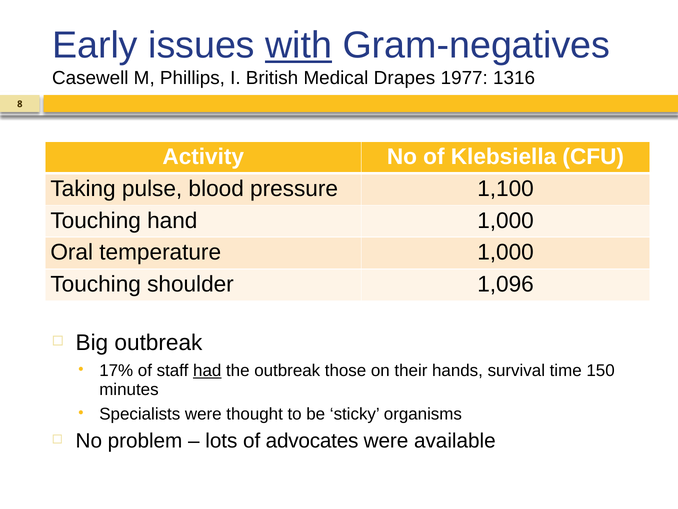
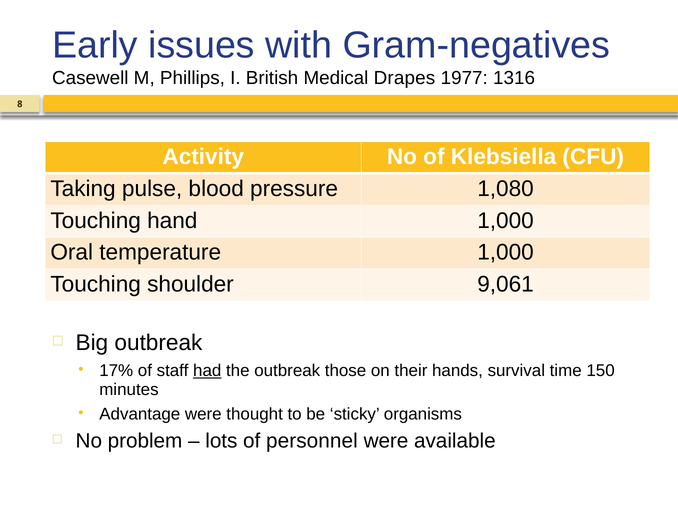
with underline: present -> none (299, 45)
1,100: 1,100 -> 1,080 (506, 188)
1,096: 1,096 -> 9,061 (506, 284)
Specialists: Specialists -> Advantage (140, 414)
advocates: advocates -> personnel (312, 441)
